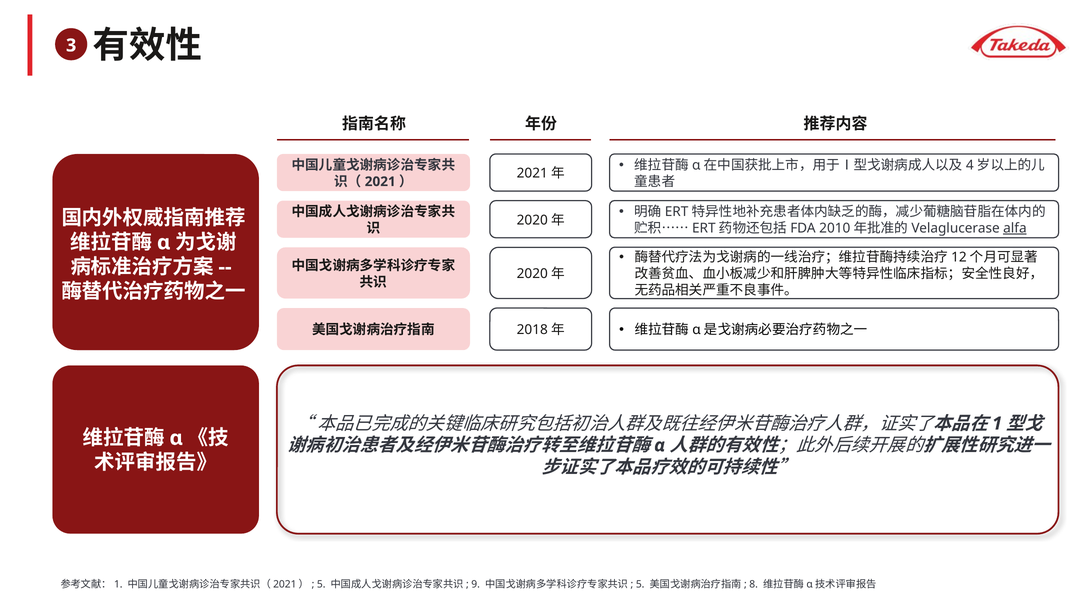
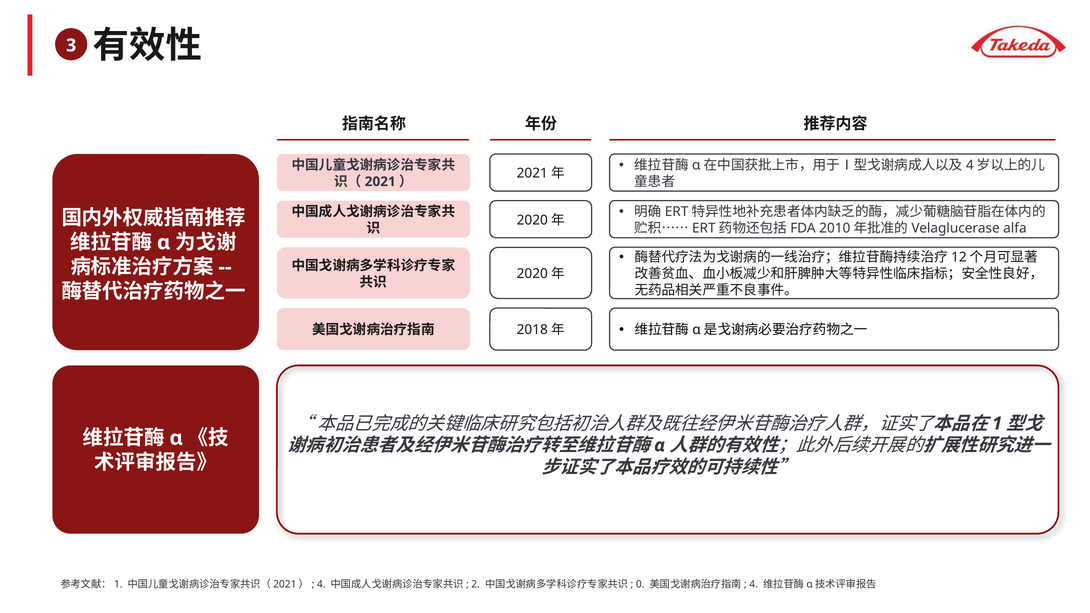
alfa underline: present -> none (1015, 228)
5: 5 -> 4 (321, 585)
9: 9 -> 2 (476, 585)
5: 5 -> 0 (640, 585)
8: 8 -> 4 (754, 585)
